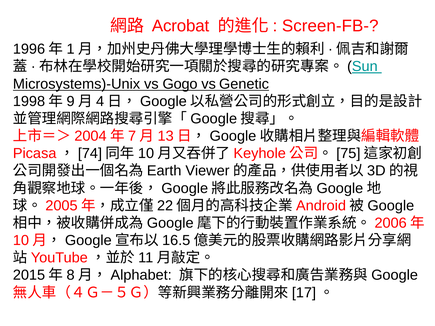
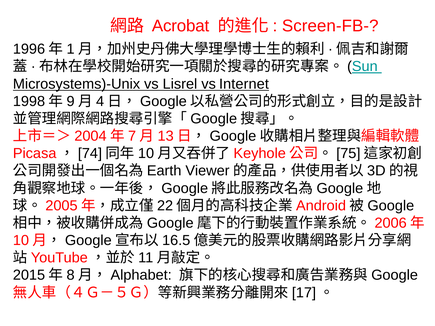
Gogo: Gogo -> Lisrel (180, 84)
Genetic: Genetic -> Internet (244, 84)
